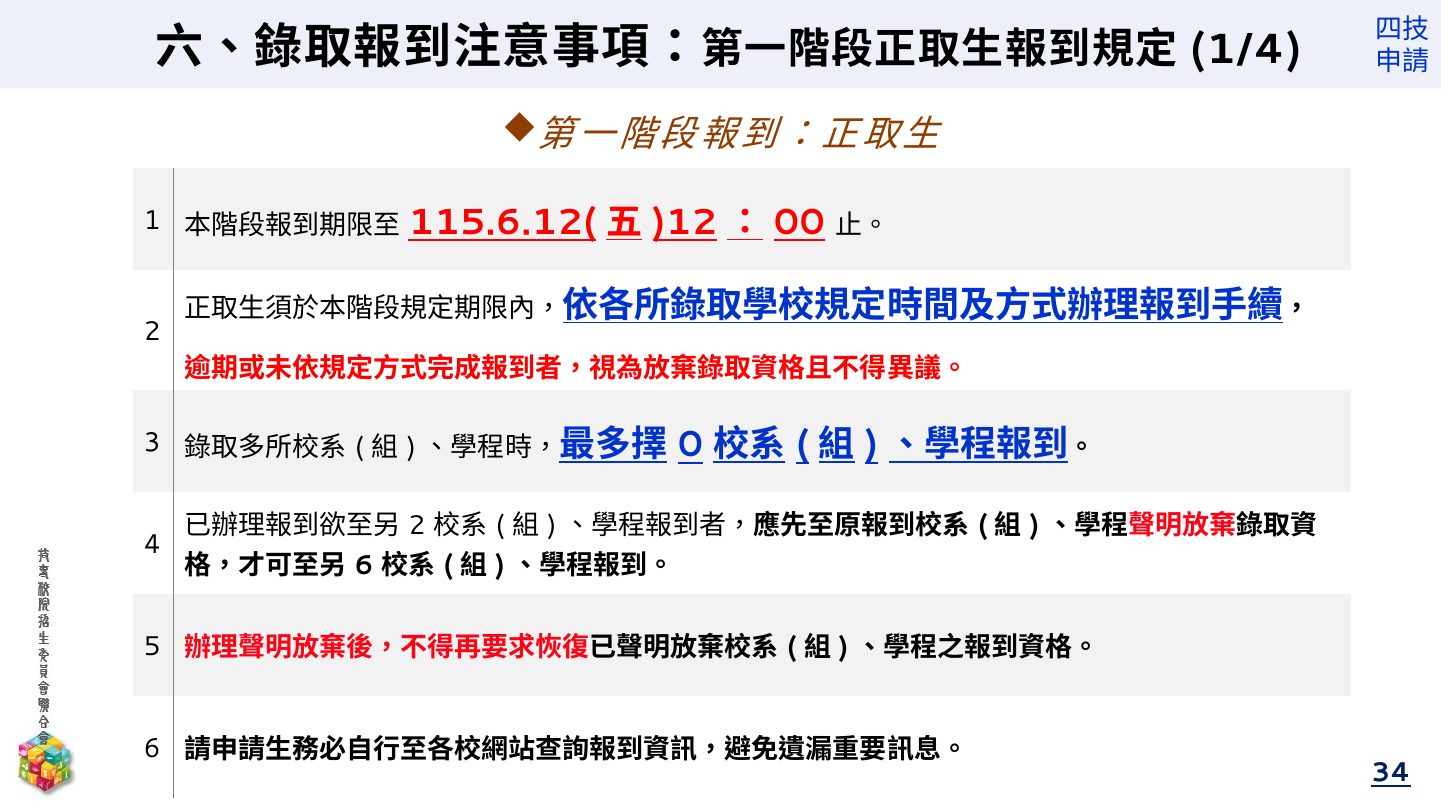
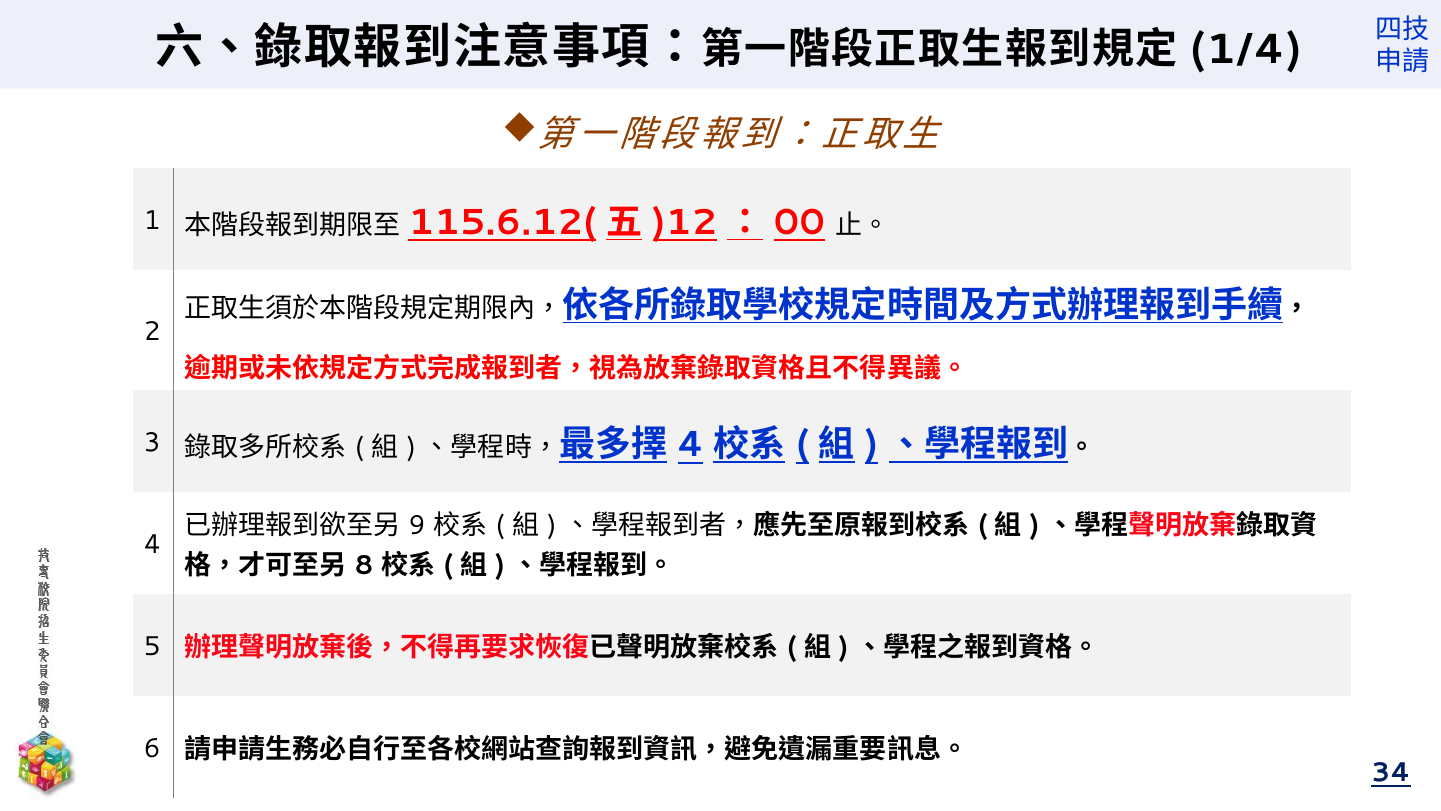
0: 0 -> 4 (691, 444)
2: 2 -> 9 (417, 525)
6: 6 -> 8 (364, 565)
